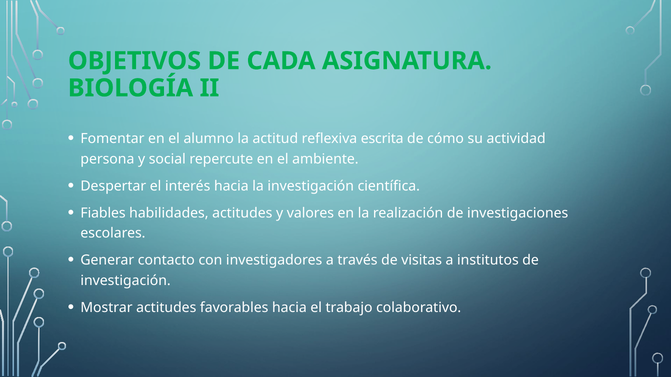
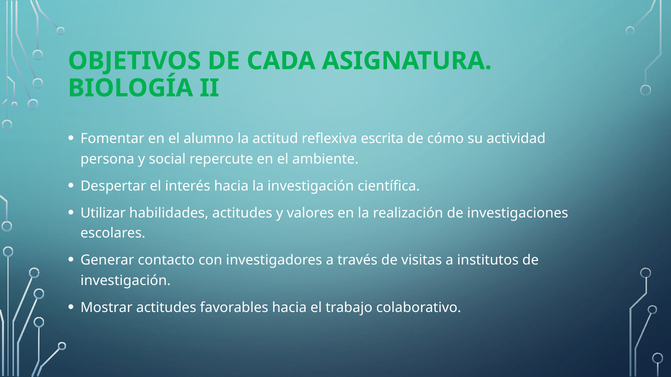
Fiables: Fiables -> Utilizar (103, 213)
